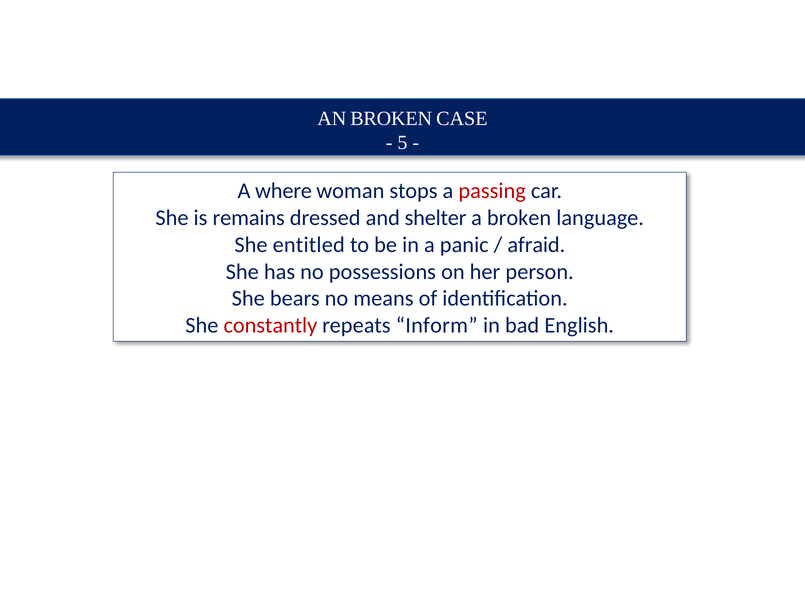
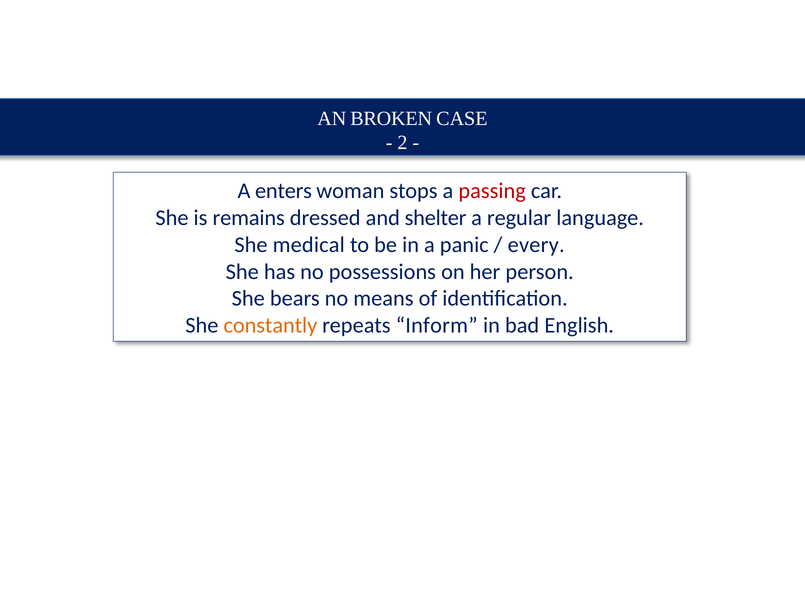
5: 5 -> 2 (402, 143)
where: where -> enters (284, 191)
a broken: broken -> regular (519, 218)
entitled: entitled -> medical (309, 245)
afraid: afraid -> every (536, 245)
constantly colour: red -> orange (270, 325)
